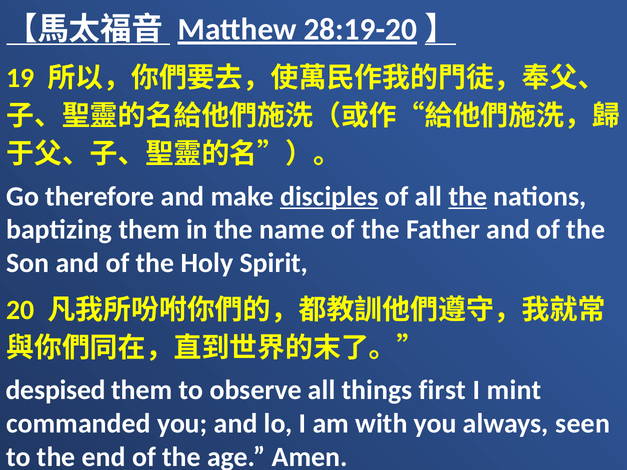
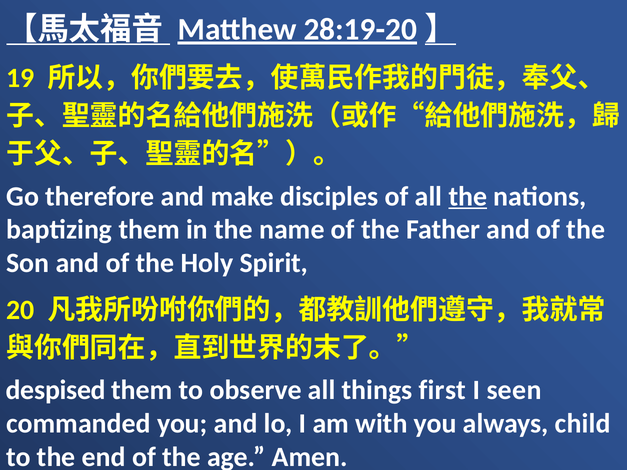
disciples underline: present -> none (329, 196)
mint: mint -> seen (514, 390)
seen: seen -> child (583, 424)
